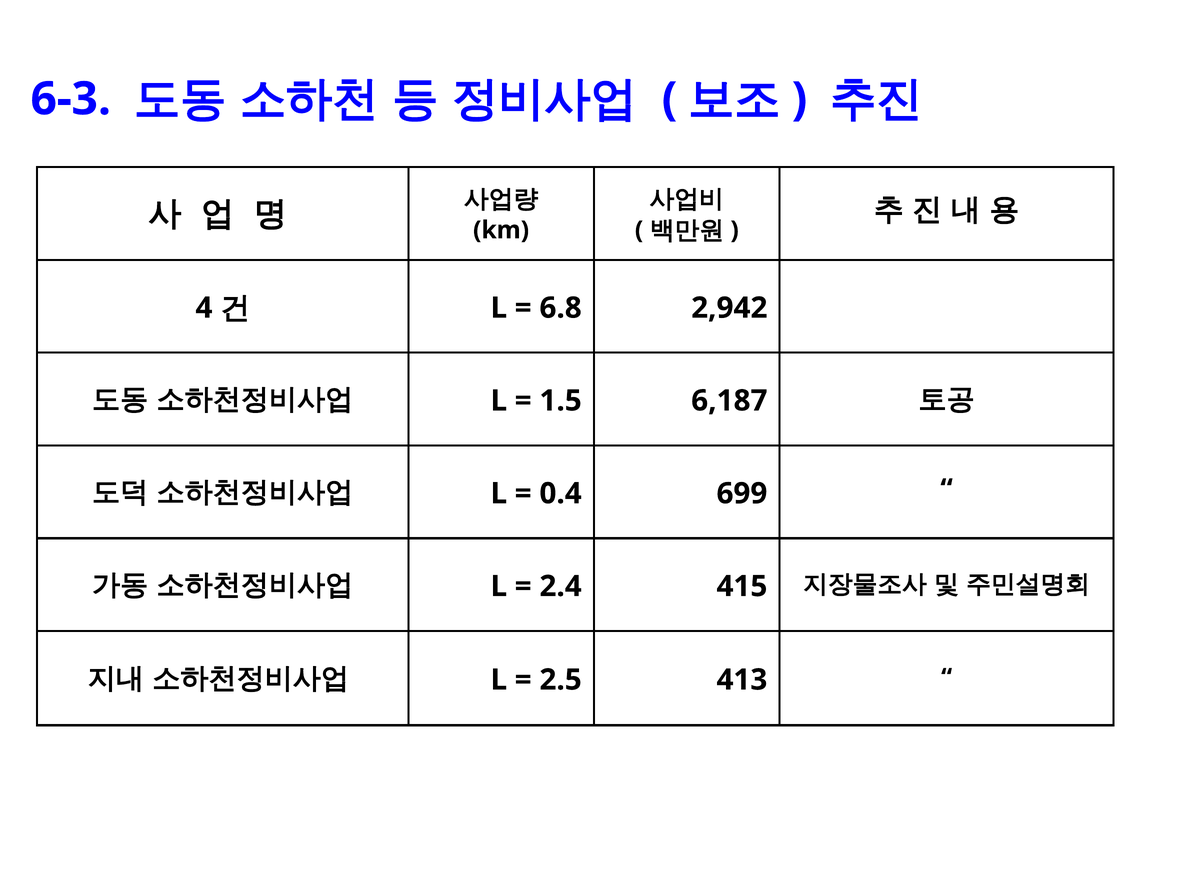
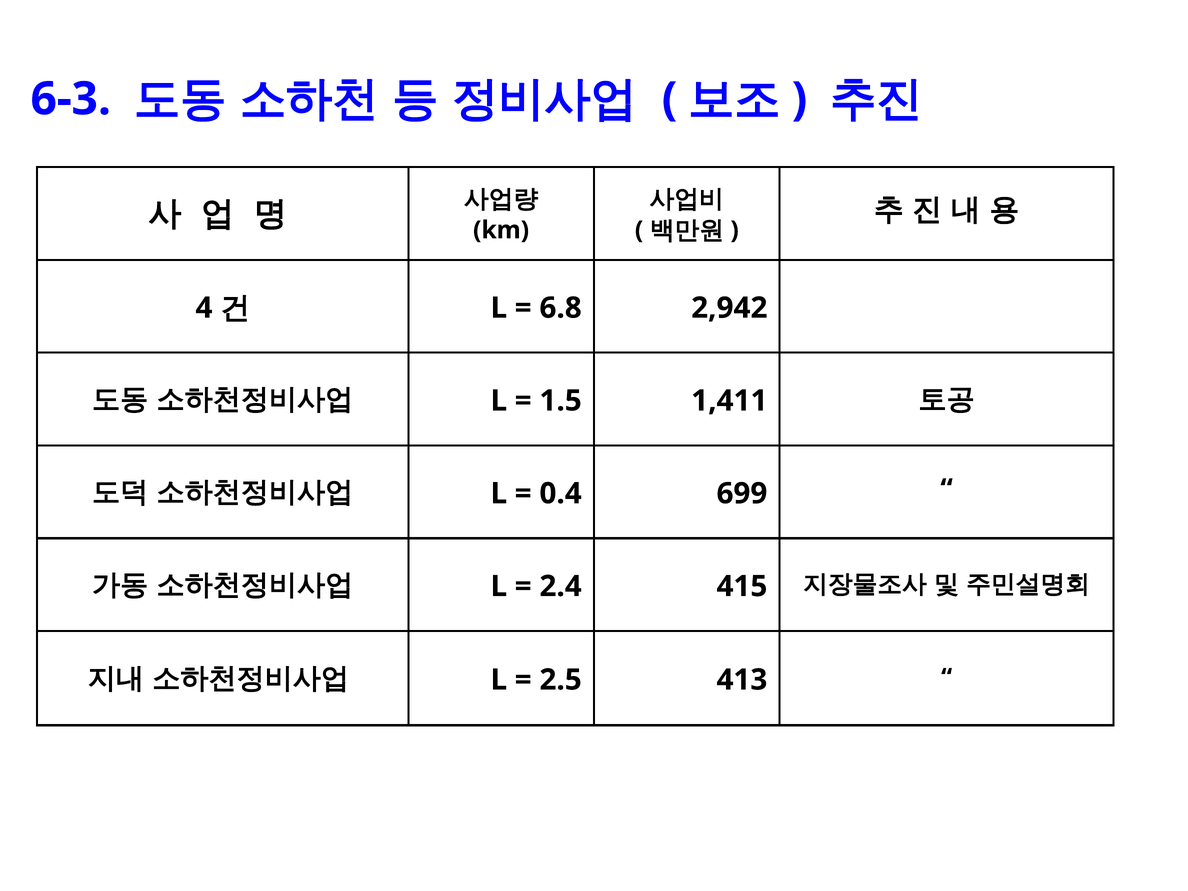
6,187: 6,187 -> 1,411 (729, 401)
